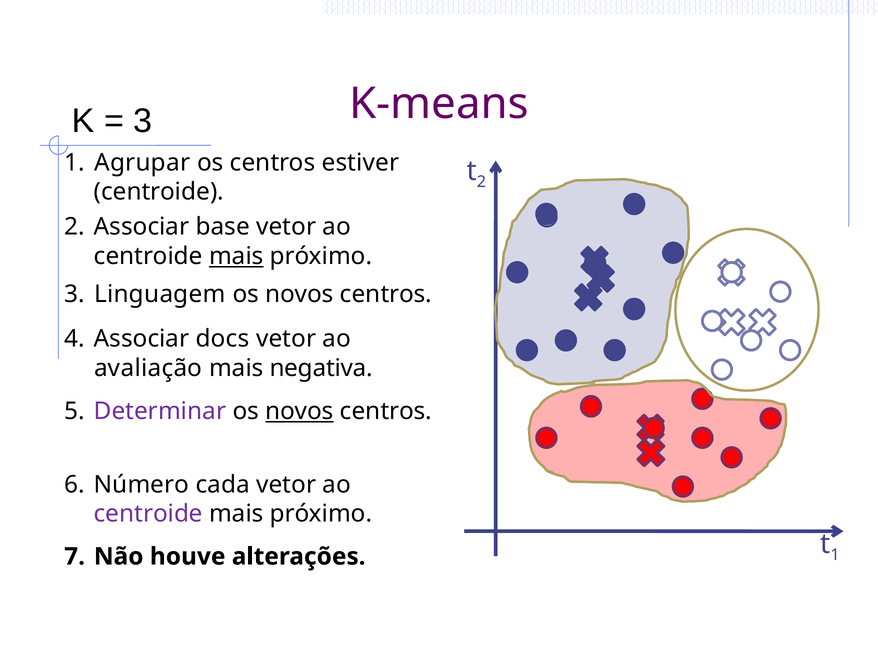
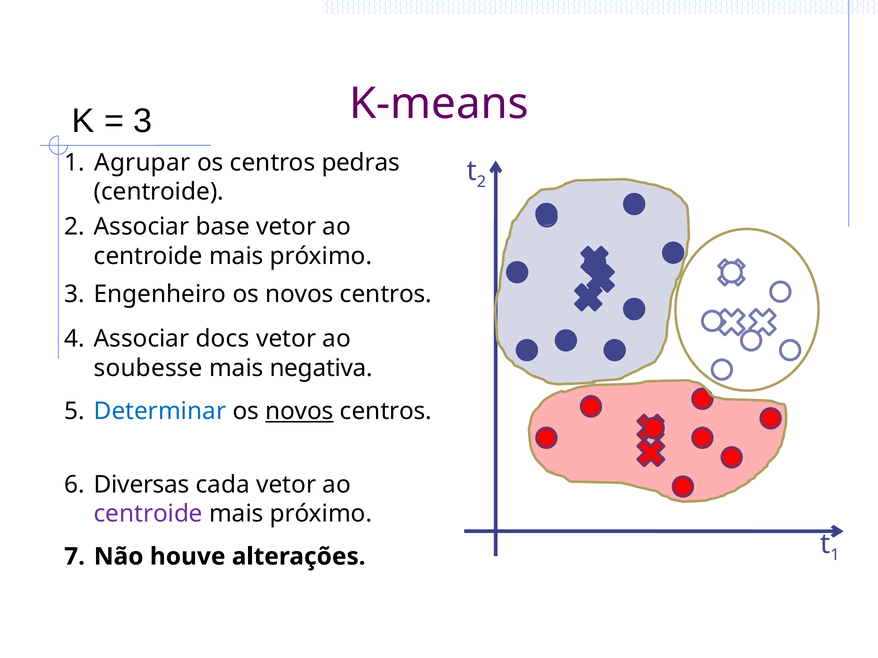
estiver: estiver -> pedras (361, 163)
mais underline: present -> none (236, 256)
Linguagem: Linguagem -> Engenheiro (160, 294)
avaliação: avaliação -> soubesse (148, 368)
Determinar colour: purple -> blue (160, 412)
Número: Número -> Diversas (142, 485)
